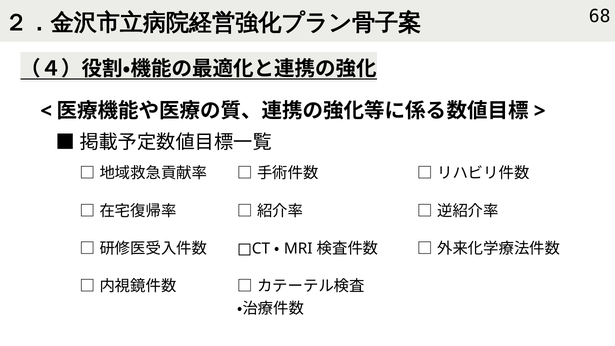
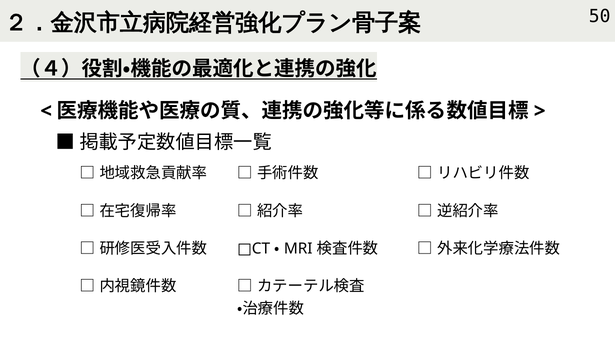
68: 68 -> 50 (600, 16)
